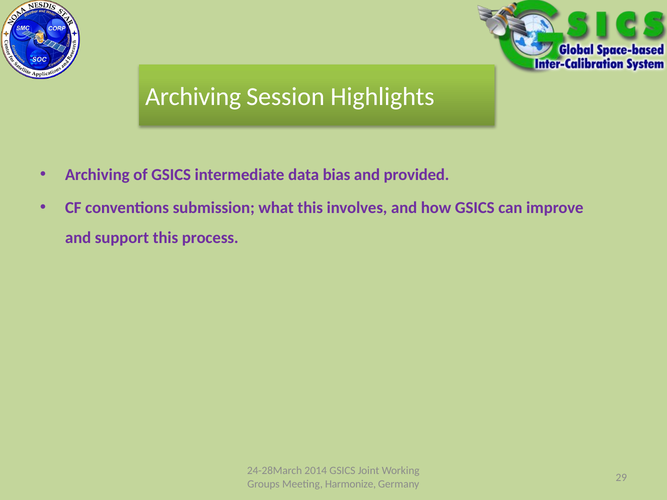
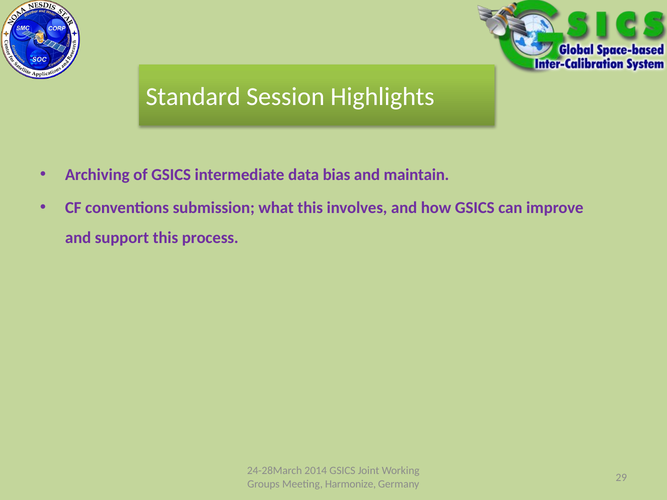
Archiving: Archiving -> Standard (193, 97)
provided: provided -> maintain (416, 175)
